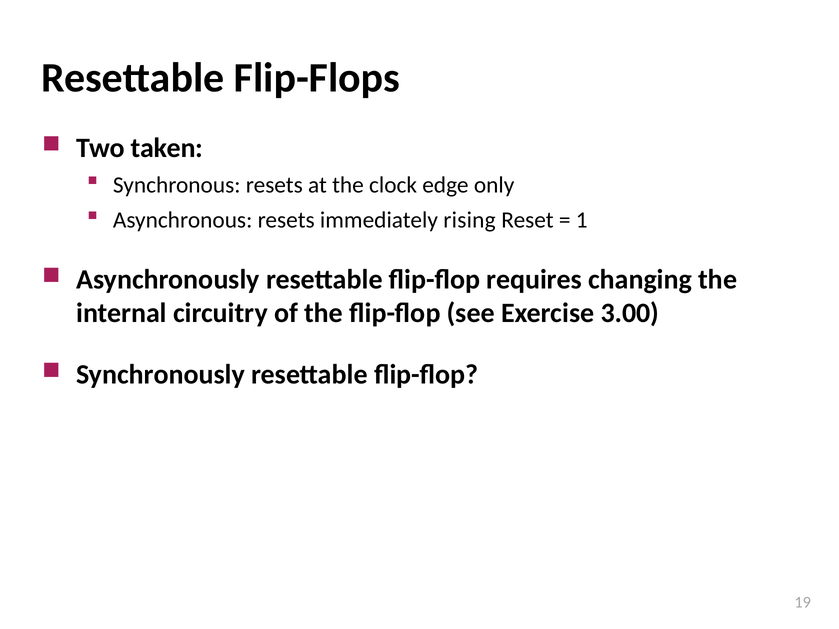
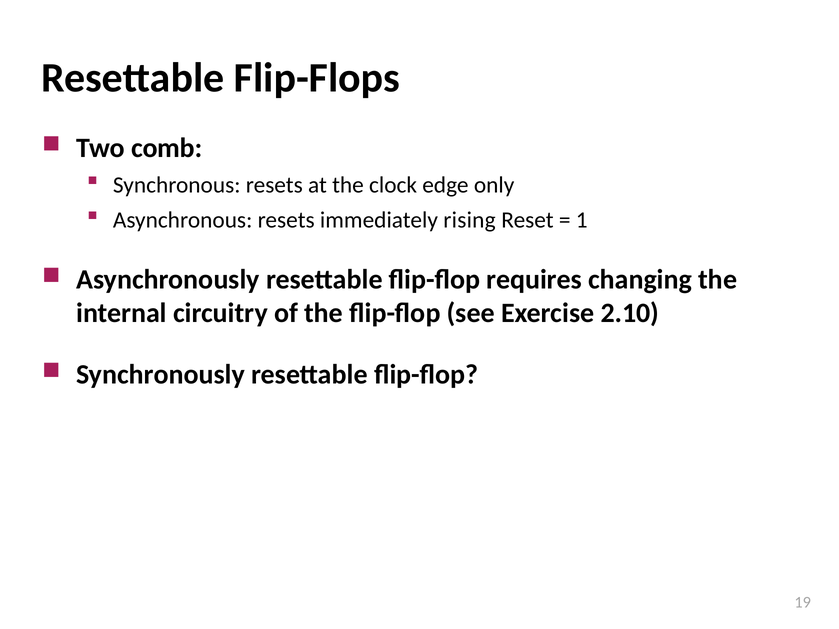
taken: taken -> comb (167, 148)
3.00: 3.00 -> 2.10 (630, 313)
